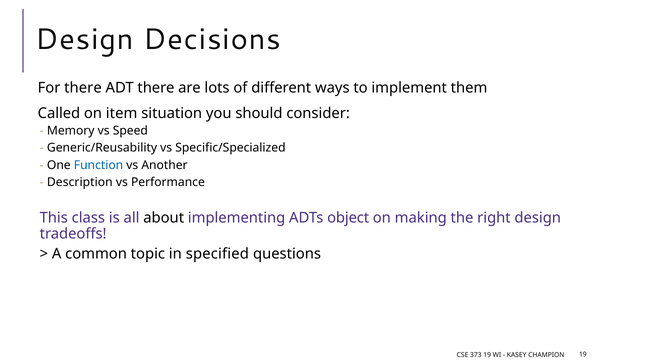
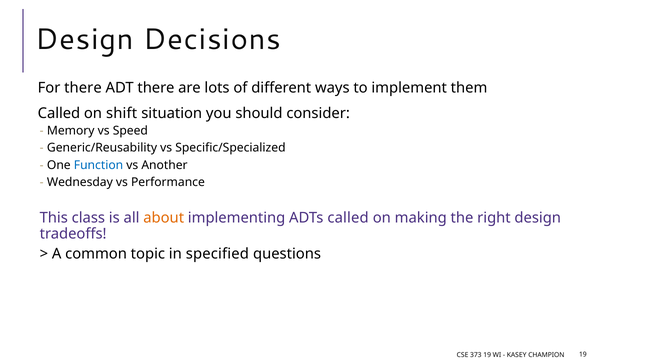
item: item -> shift (122, 113)
Description: Description -> Wednesday (80, 182)
about colour: black -> orange (164, 218)
ADTs object: object -> called (348, 218)
